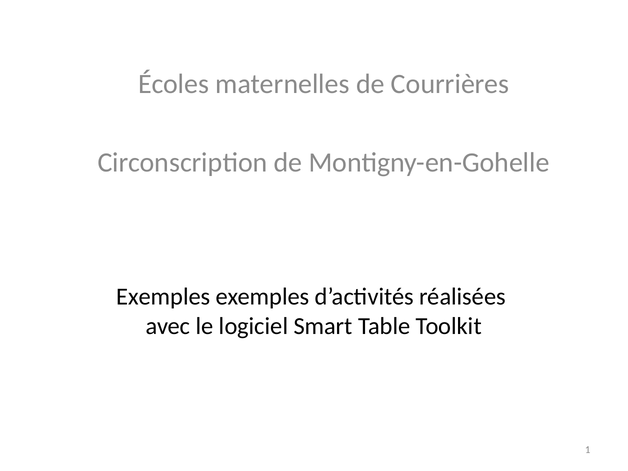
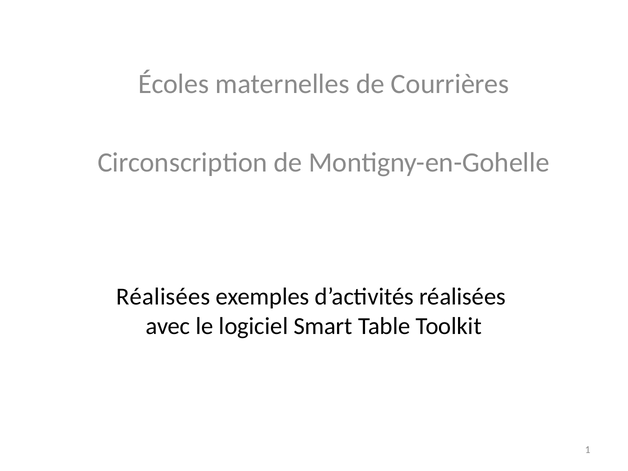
Exemples: Exemples -> Réalisées (163, 297)
